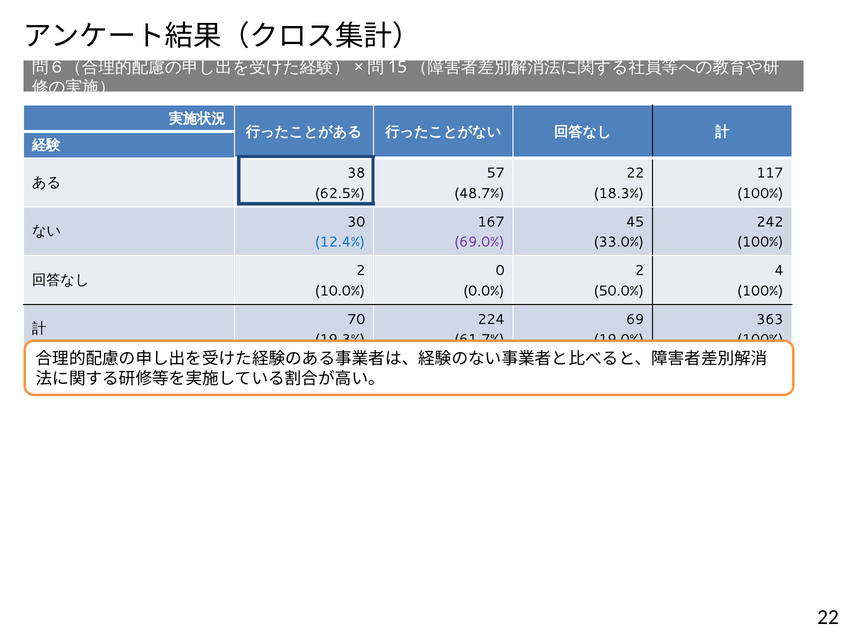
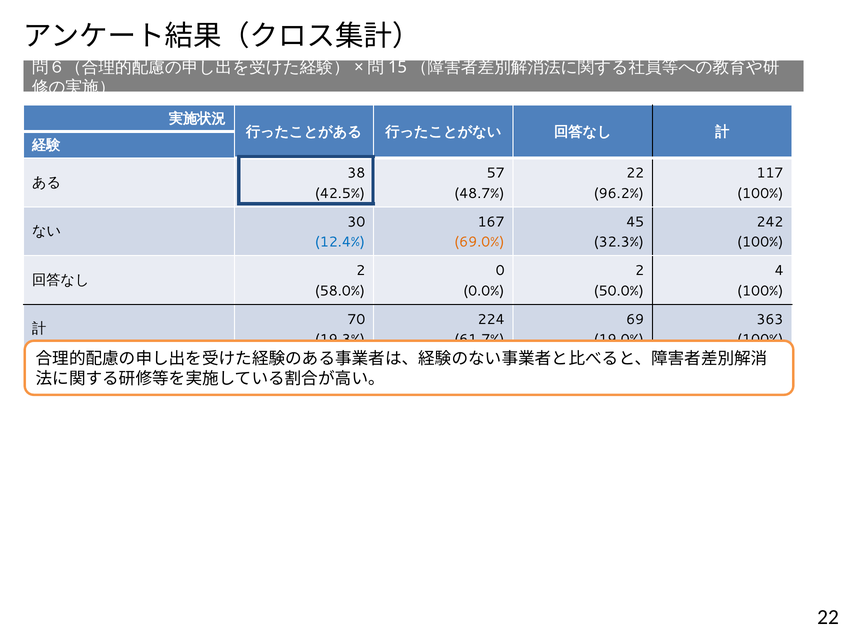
62.5%: 62.5% -> 42.5% (340, 193)
18.3%: 18.3% -> 96.2% (619, 193)
69.0% colour: purple -> orange (479, 242)
33.0%: 33.0% -> 32.3% (619, 242)
10.0%: 10.0% -> 58.0% (340, 291)
